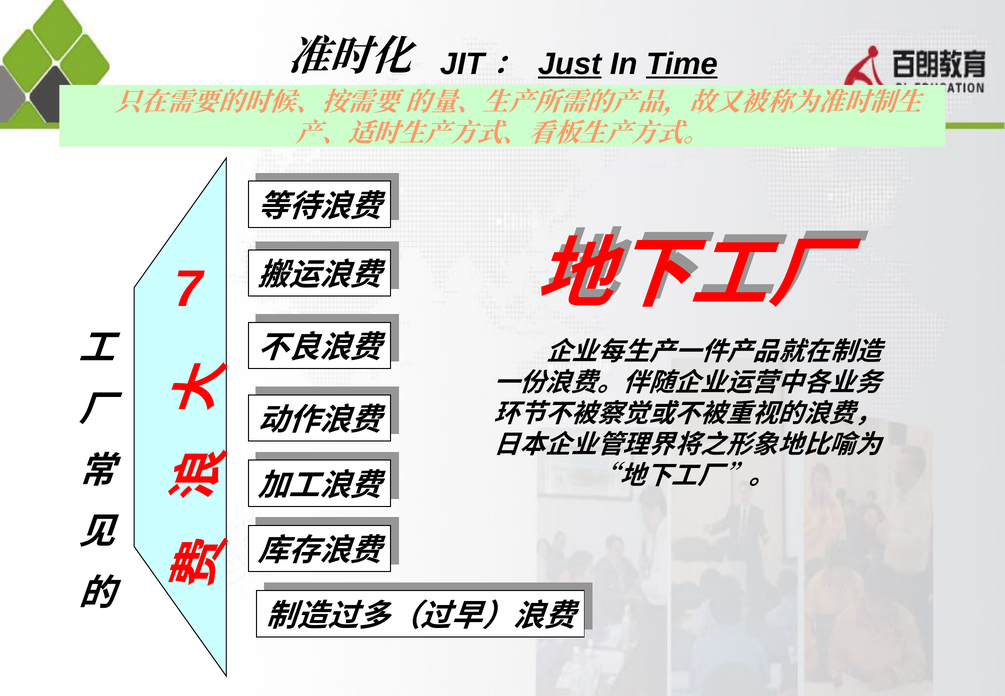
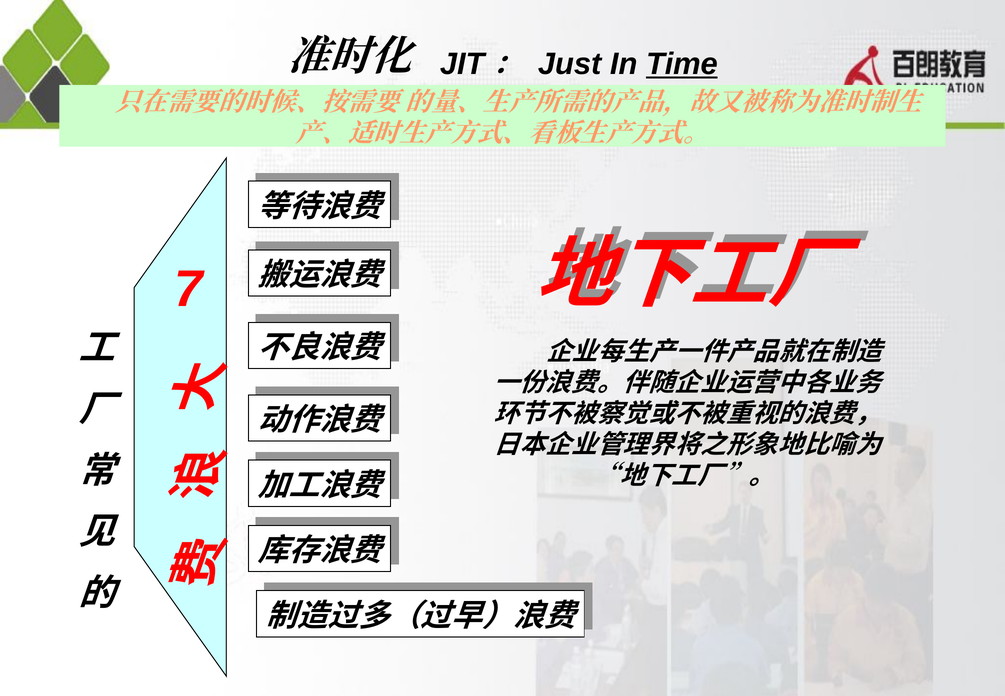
Just underline: present -> none (570, 64)
